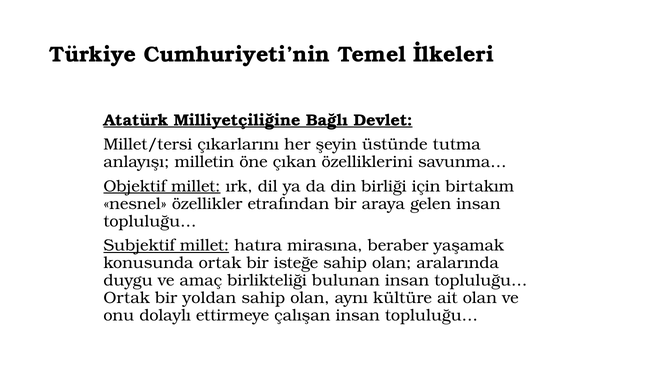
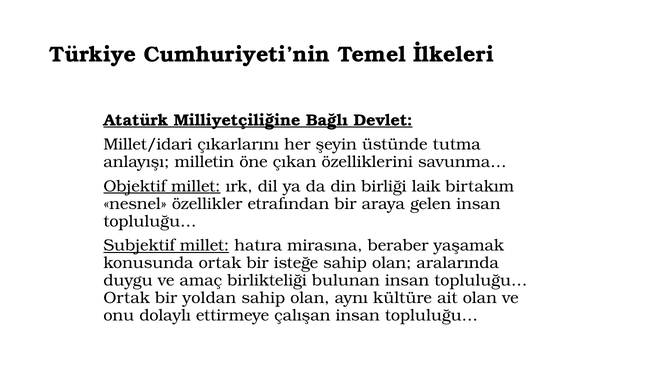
Millet/tersi: Millet/tersi -> Millet/idari (148, 144)
için: için -> laik (426, 186)
